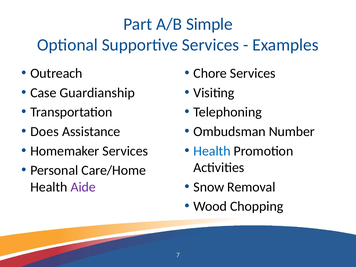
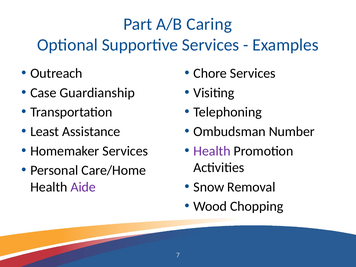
Simple: Simple -> Caring (209, 24)
Does: Does -> Least (45, 132)
Health colour: blue -> purple (212, 151)
